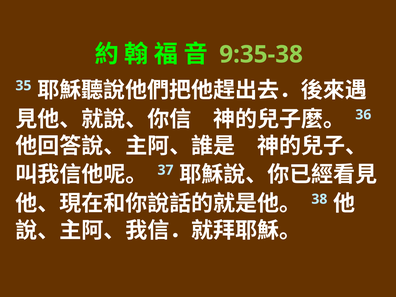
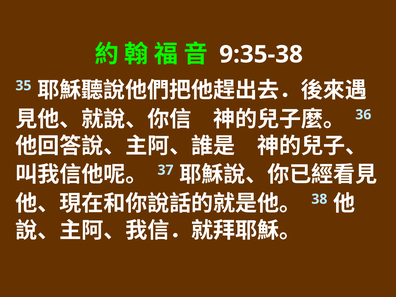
9:35-38 colour: light green -> white (261, 54)
